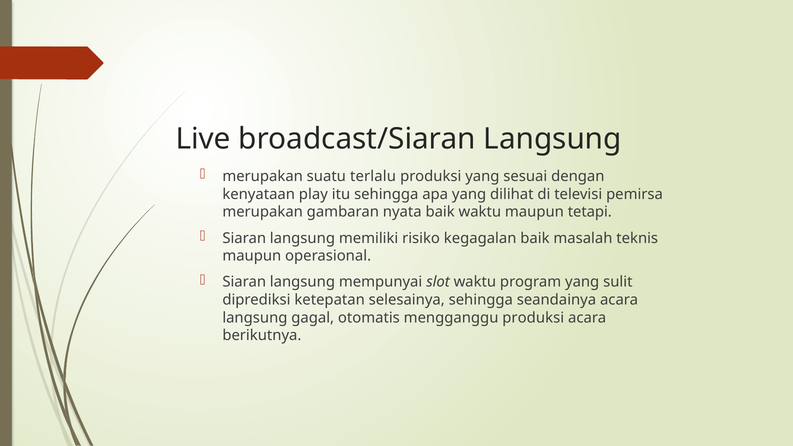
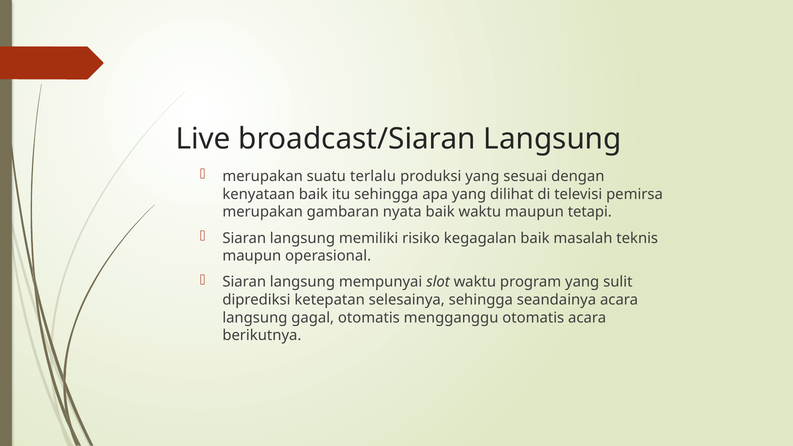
kenyataan play: play -> baik (313, 194)
mengganggu produksi: produksi -> otomatis (533, 318)
